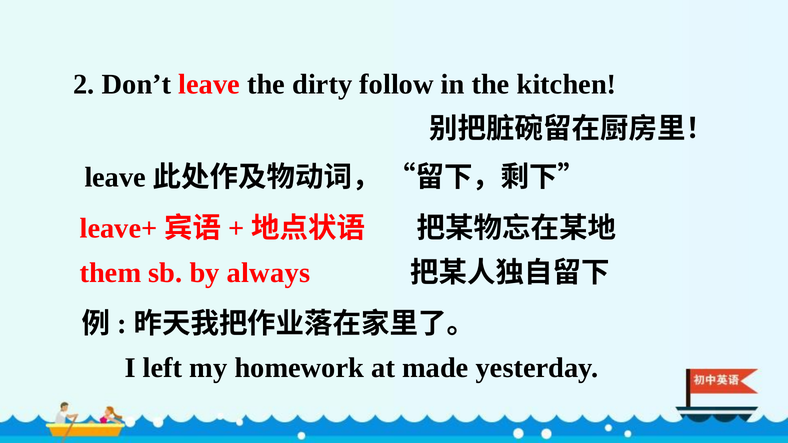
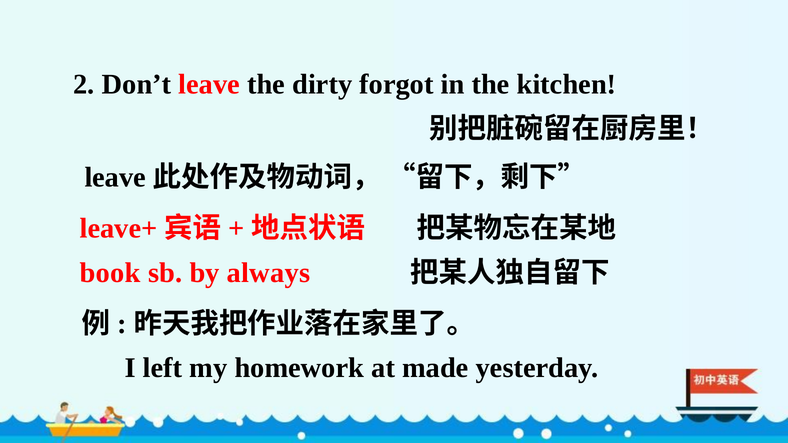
follow: follow -> forgot (397, 84)
them: them -> book (110, 273)
